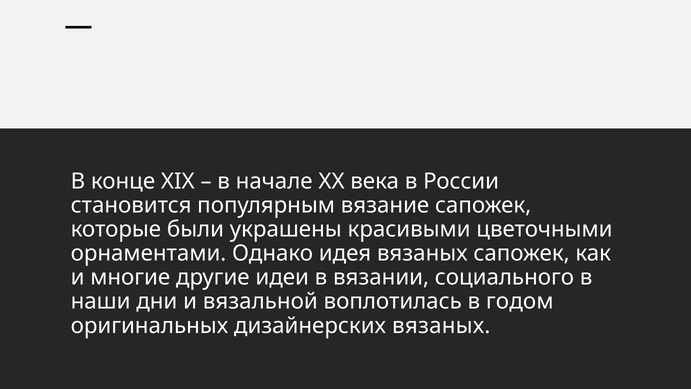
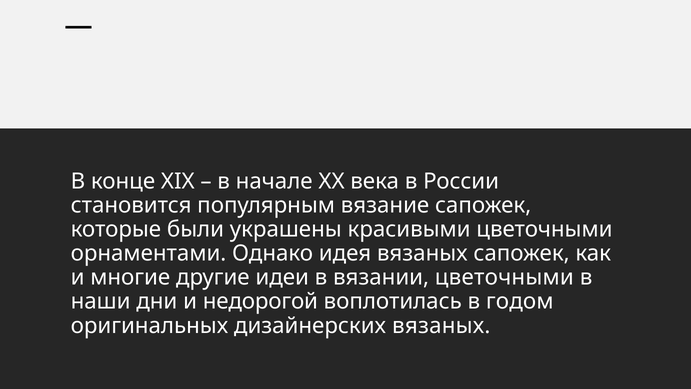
вязании социального: социального -> цветочными (504, 277)
вязальной: вязальной -> недорогой (260, 301)
